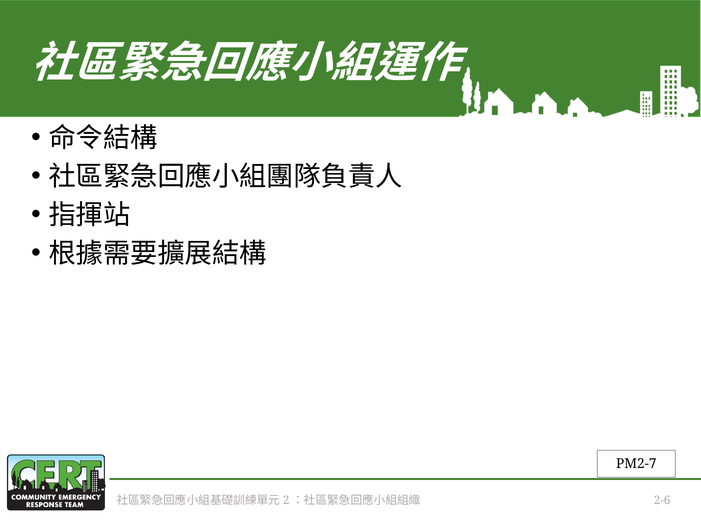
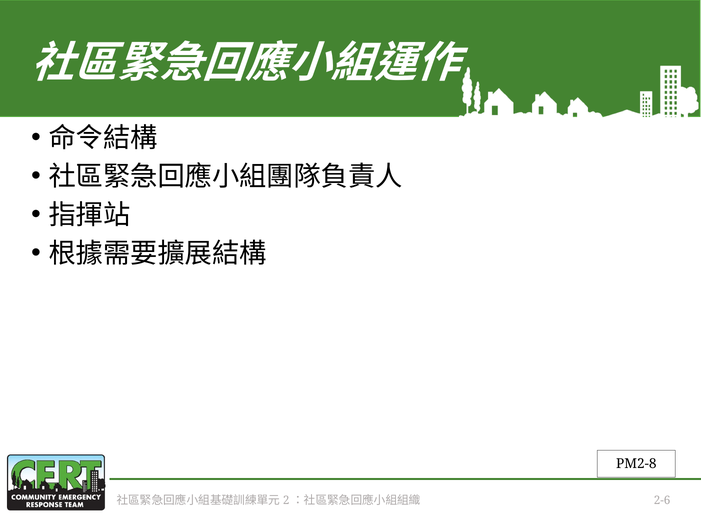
PM2-7: PM2-7 -> PM2-8 (636, 464)
